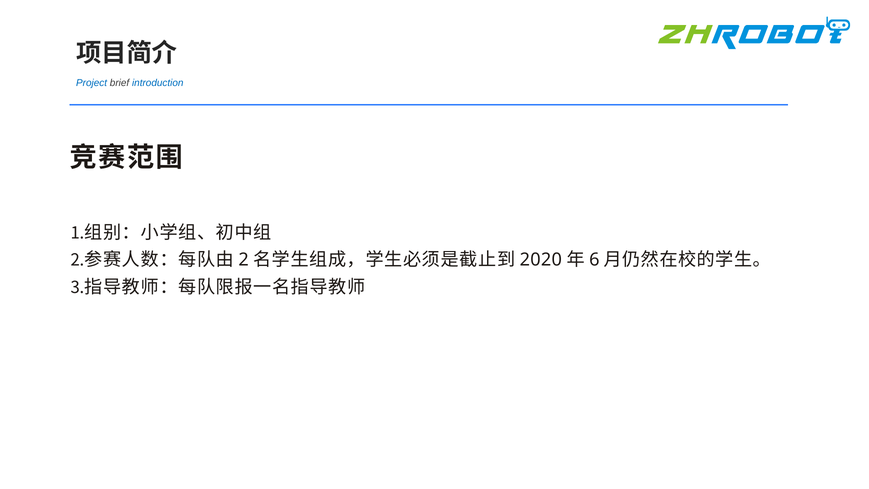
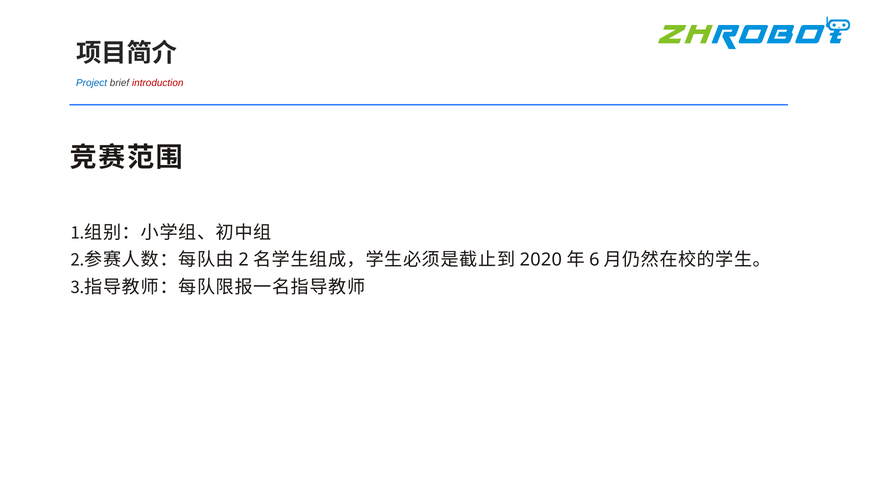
introduction colour: blue -> red (158, 83)
